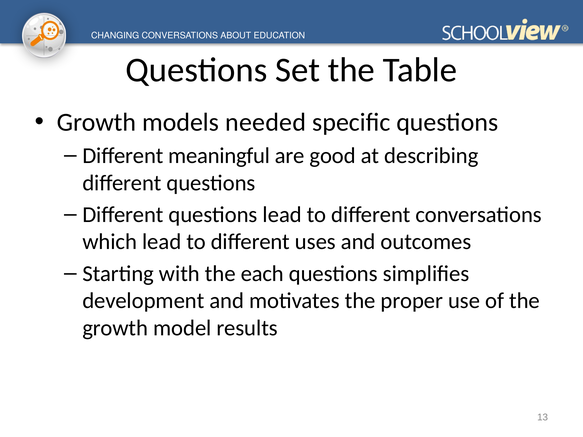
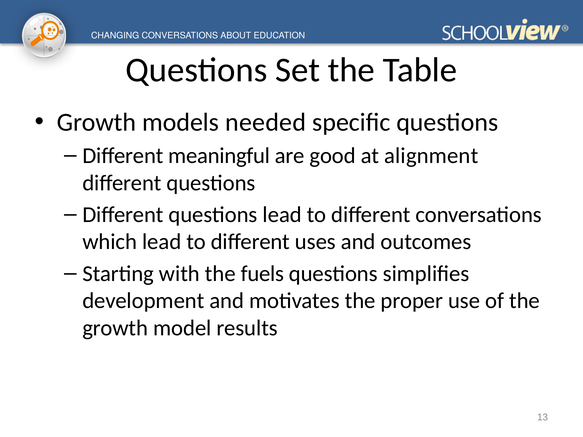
describing: describing -> alignment (431, 156)
each: each -> fuels (262, 274)
